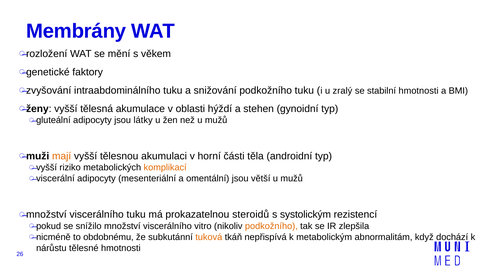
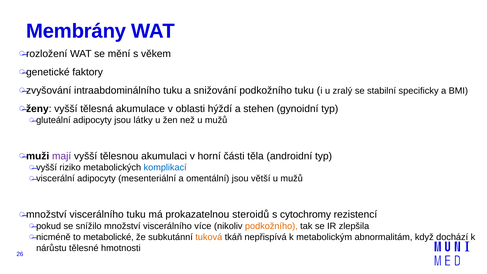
stabilní hmotnosti: hmotnosti -> specificky (419, 91)
mají colour: orange -> purple (62, 156)
komplikací colour: orange -> blue (165, 168)
systolickým: systolickým -> cytochromy (306, 215)
vitro: vitro -> více (203, 226)
obdobnému: obdobnému -> metabolické (108, 237)
